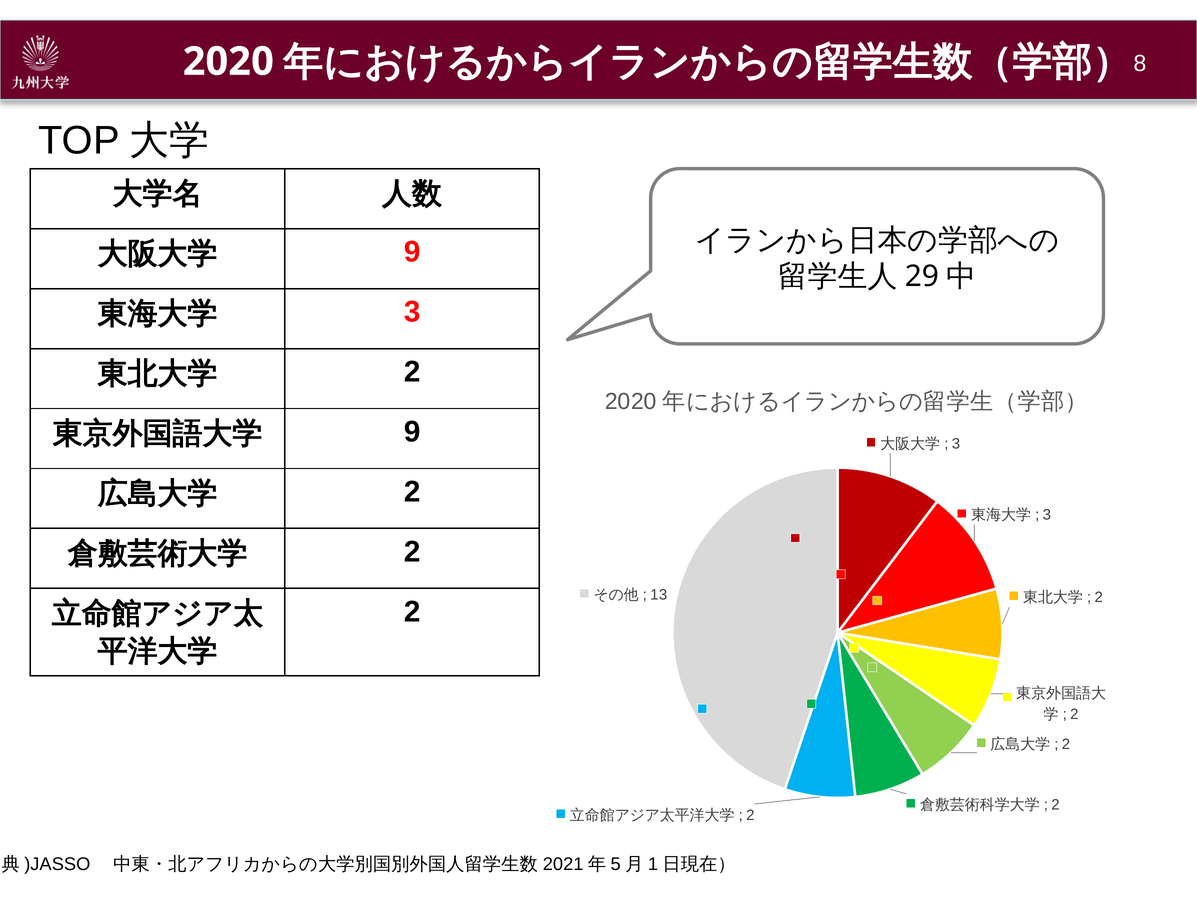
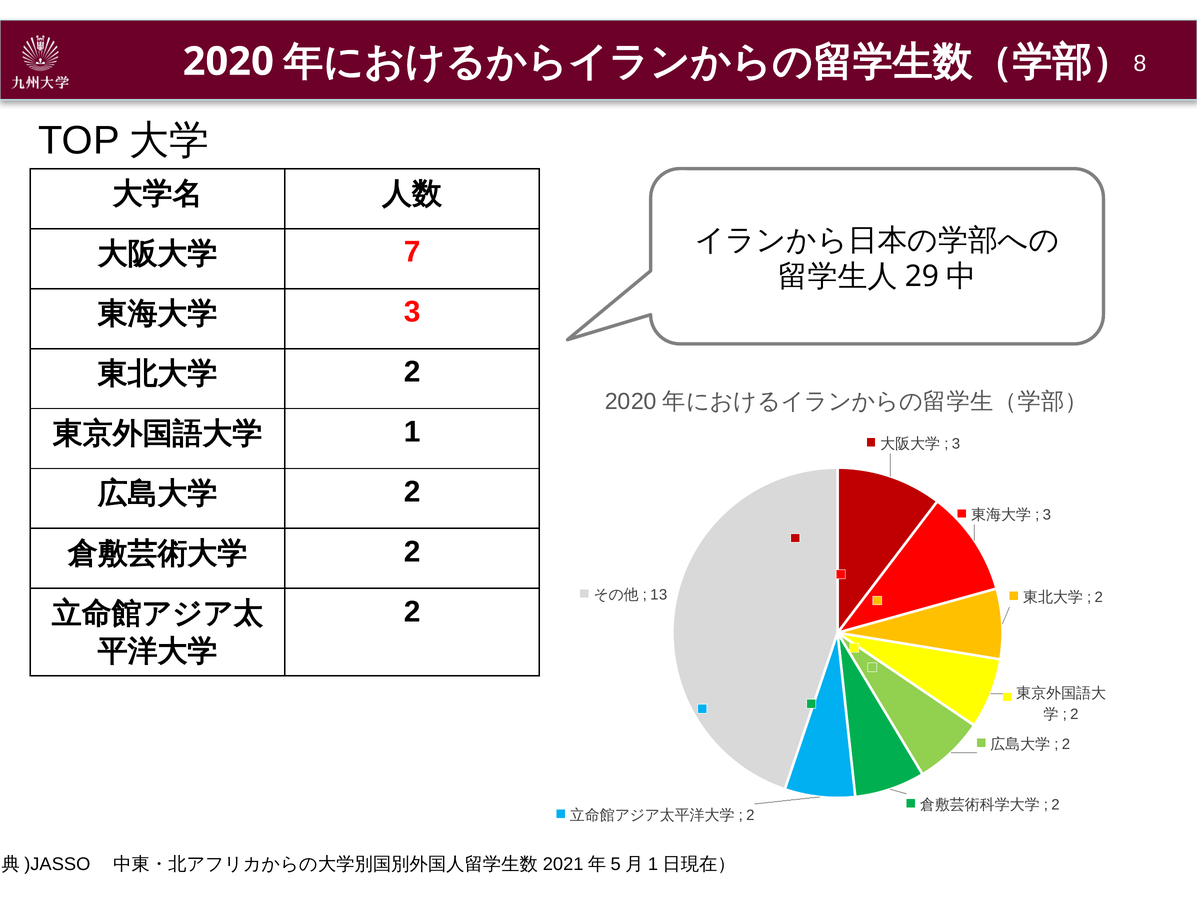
9: 9 -> 7 (412, 252)
9: 9 -> 1 (412, 432)
